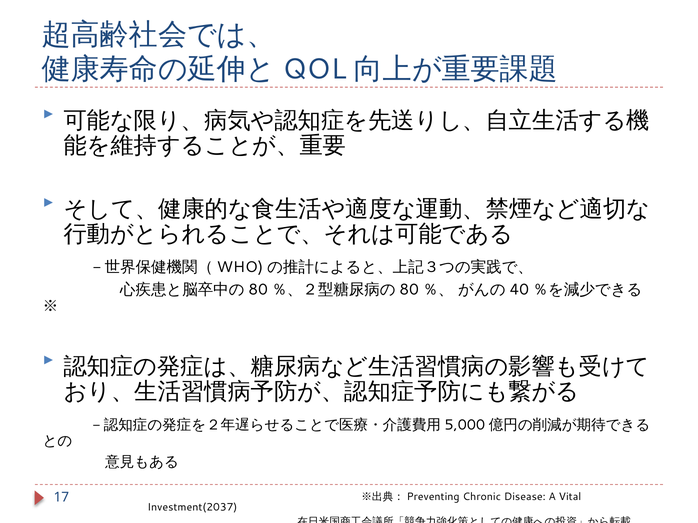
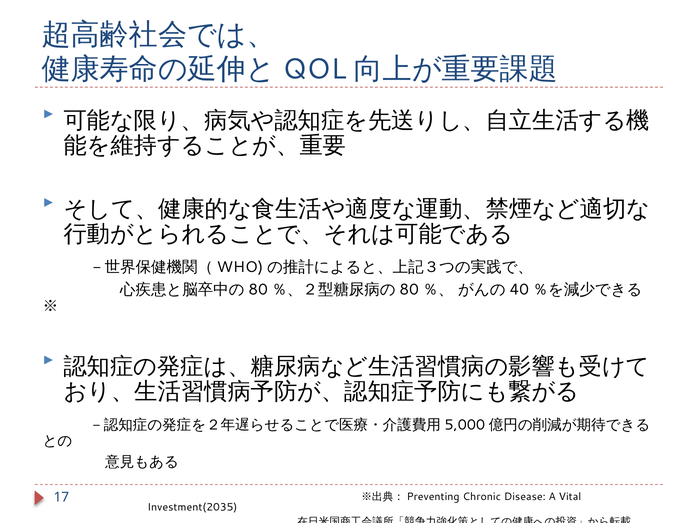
Investment(2037: Investment(2037 -> Investment(2035 (192, 508)
